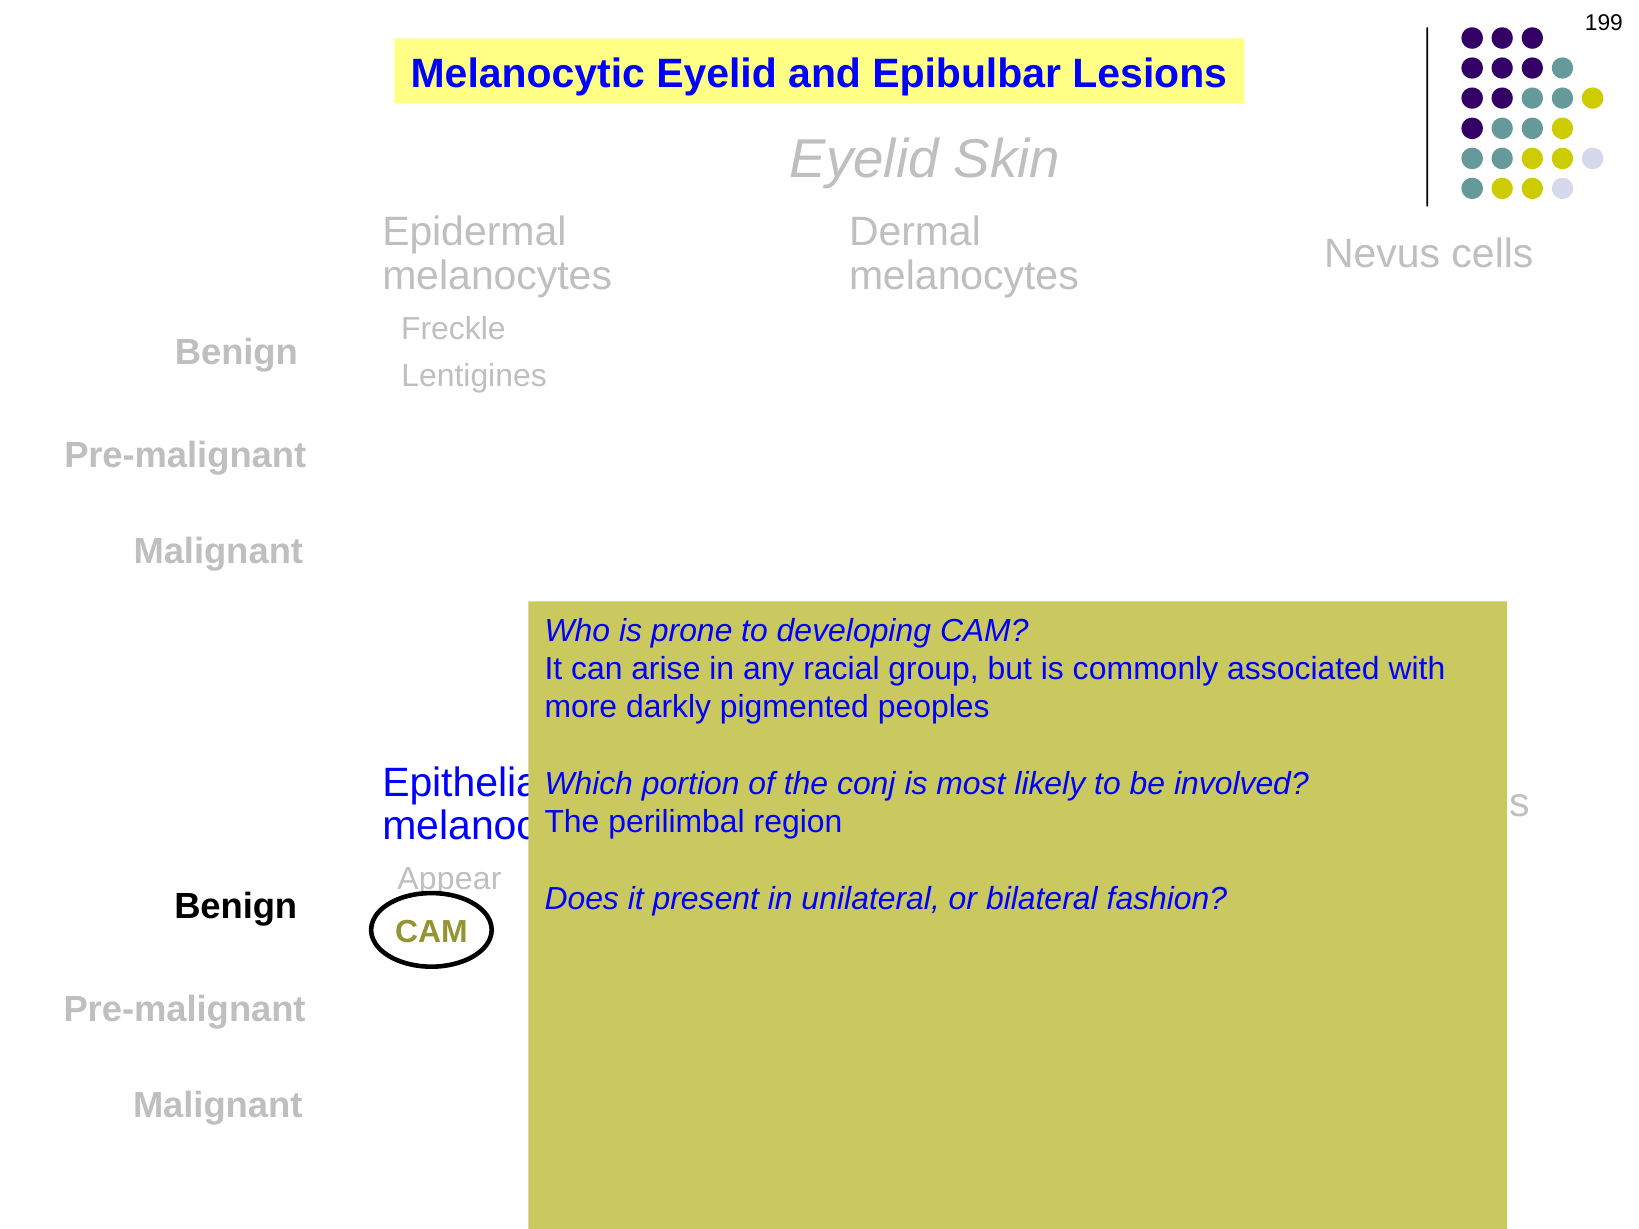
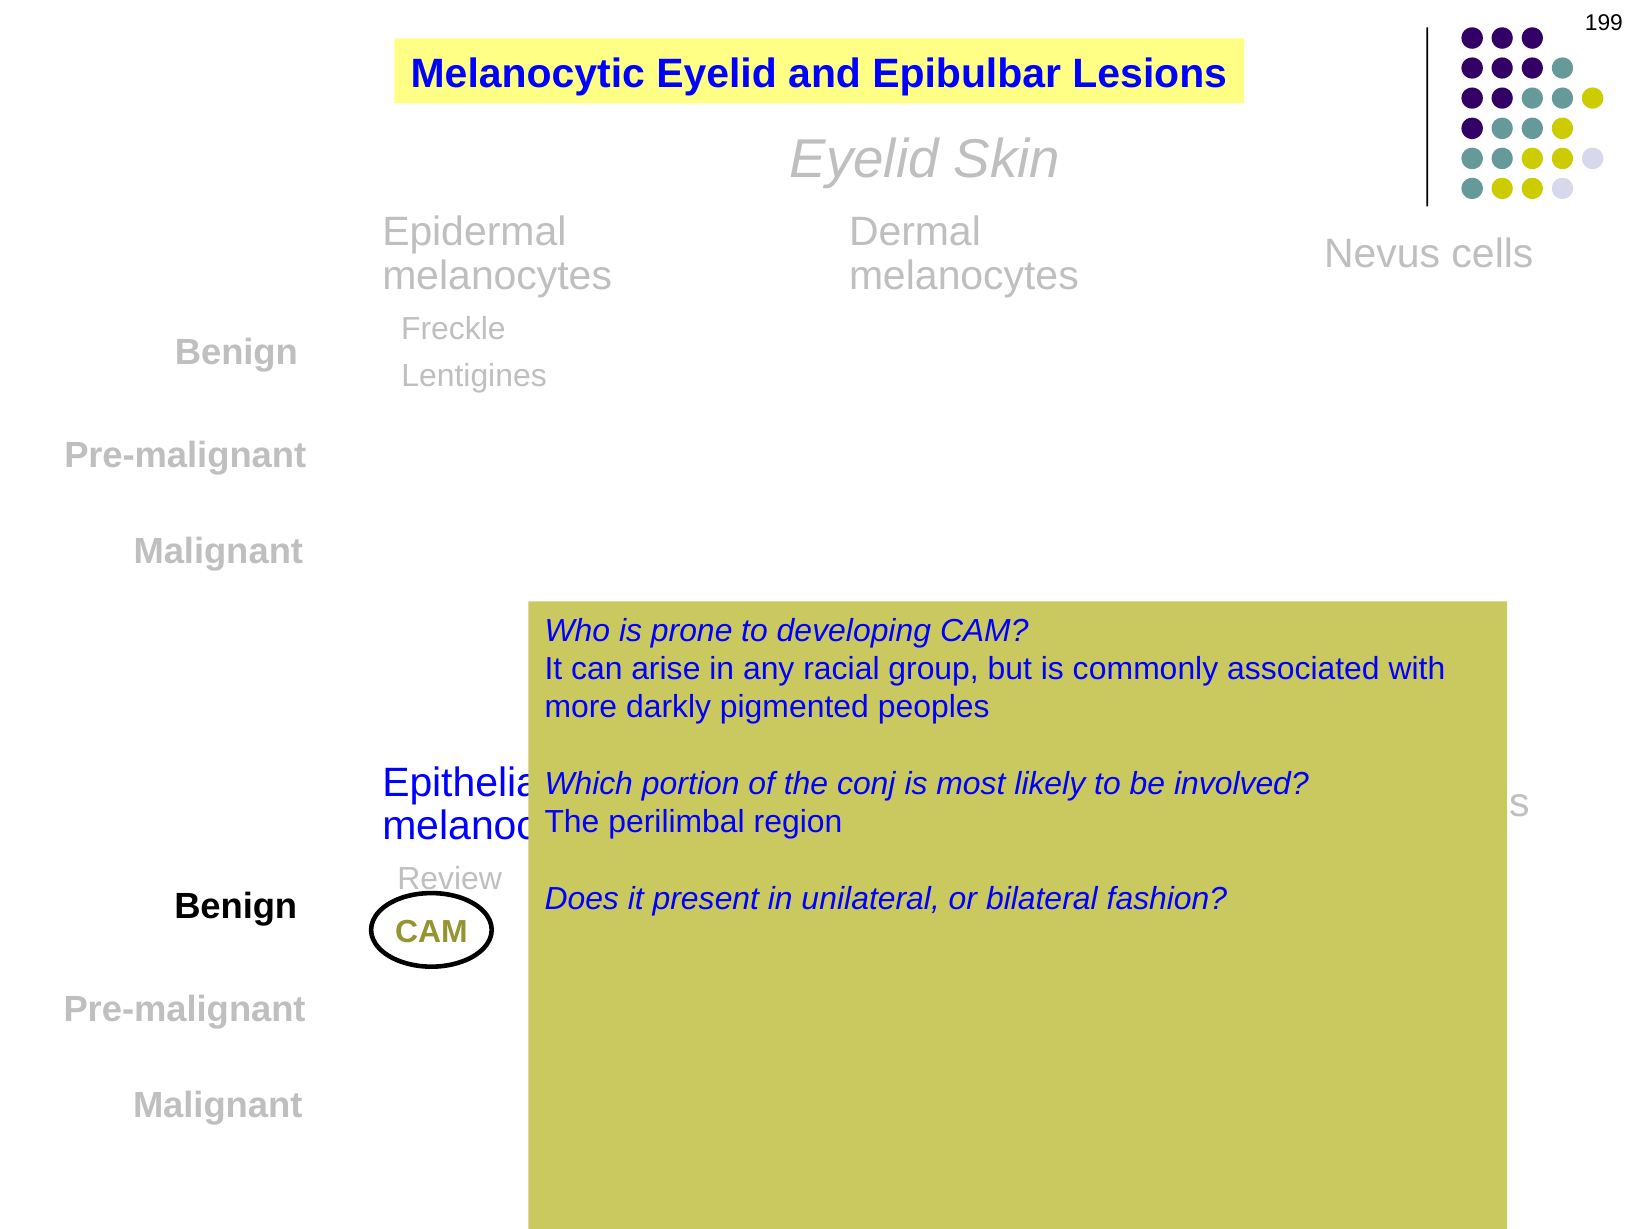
Appear: Appear -> Review (450, 879)
